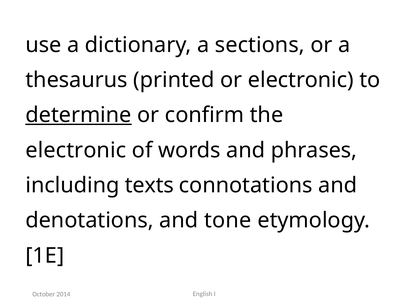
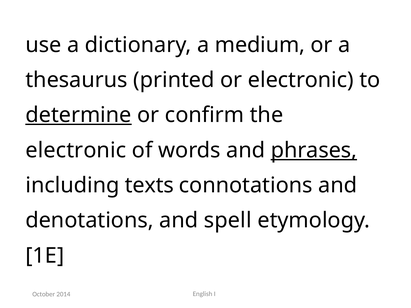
sections: sections -> medium (260, 45)
phrases underline: none -> present (314, 150)
tone: tone -> spell (228, 221)
